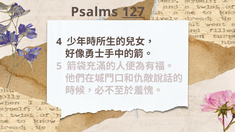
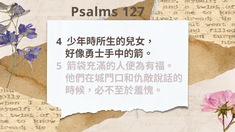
127 underline: present -> none (133, 12)
